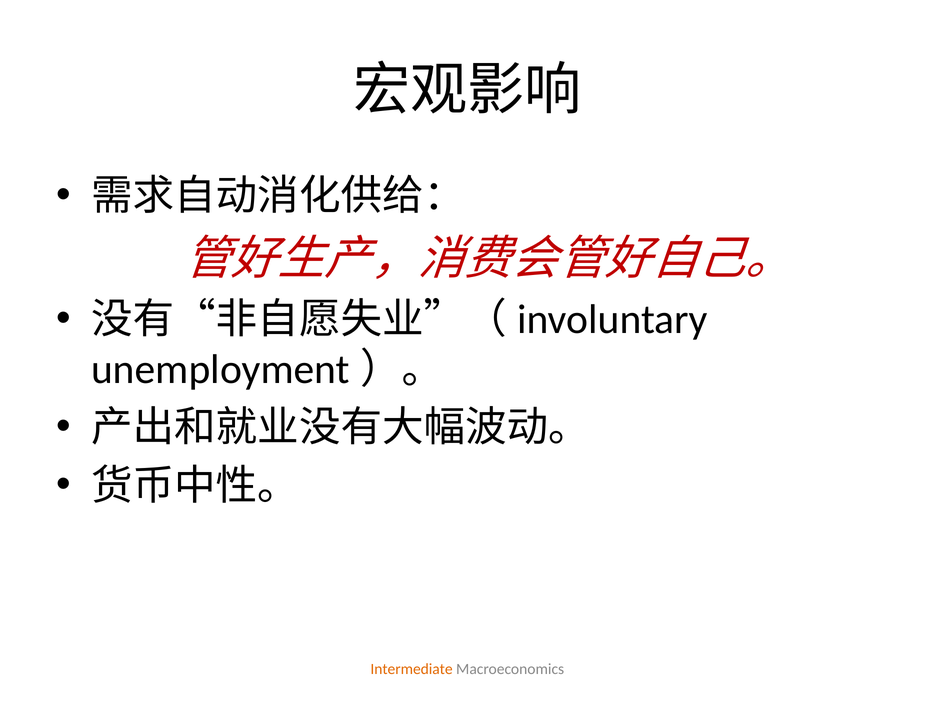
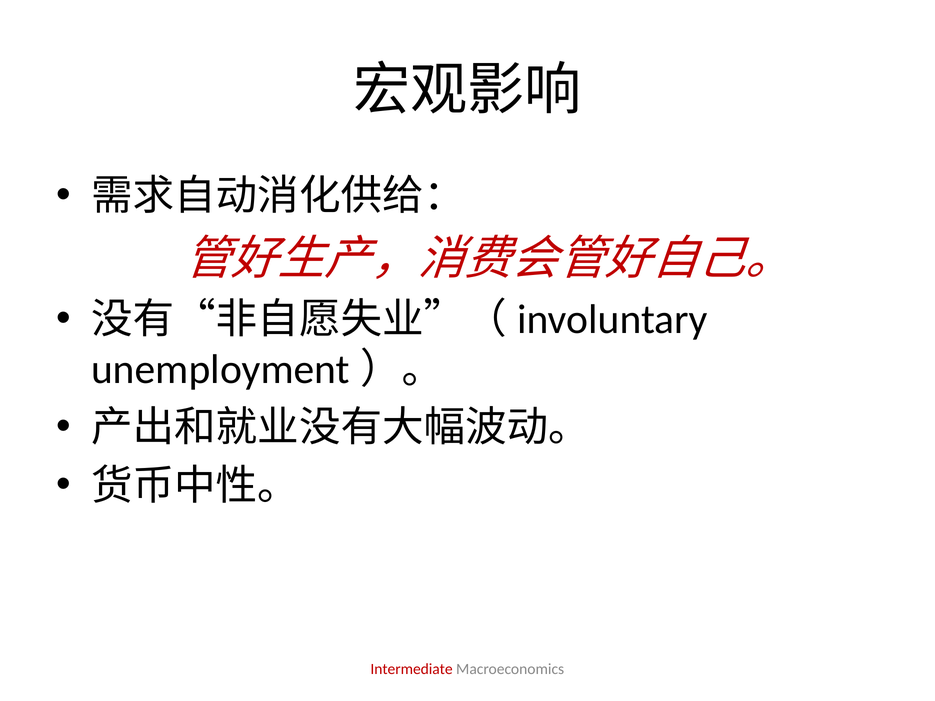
Intermediate colour: orange -> red (412, 670)
